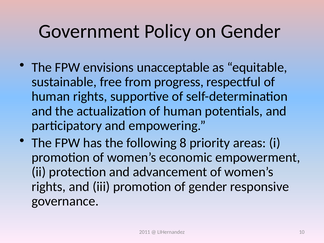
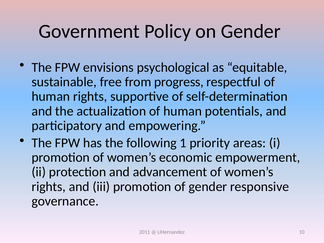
unacceptable: unacceptable -> psychological (173, 67)
8: 8 -> 1 (183, 143)
